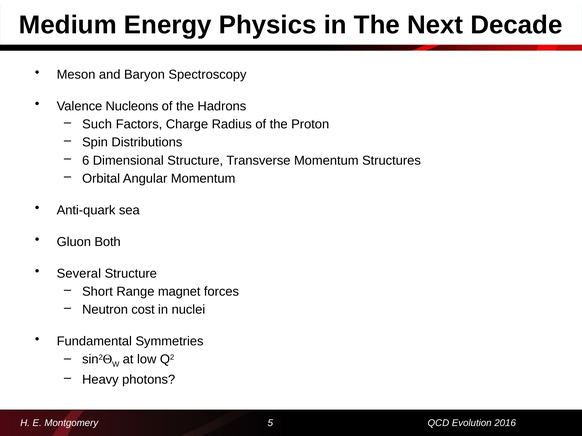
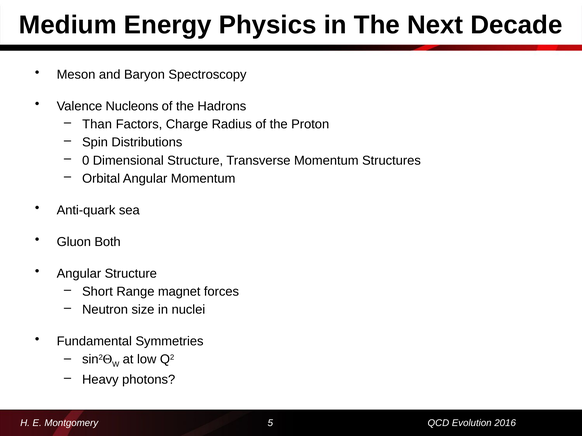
Such: Such -> Than (97, 124)
6: 6 -> 0 (86, 161)
Several: Several -> Angular (79, 274)
cost: cost -> size (143, 310)
